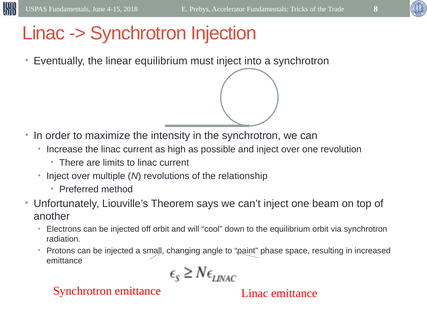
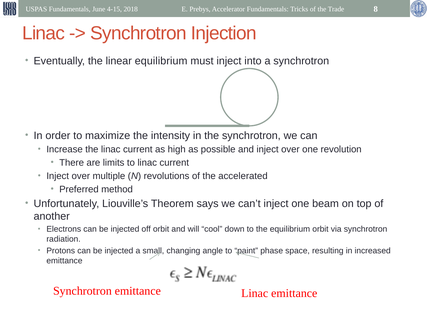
relationship: relationship -> accelerated (243, 176)
